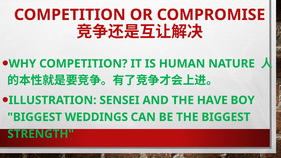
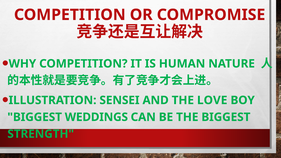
HAVE: HAVE -> LOVE (212, 100)
